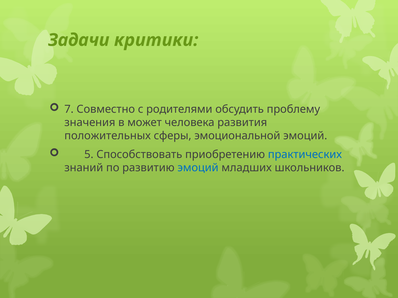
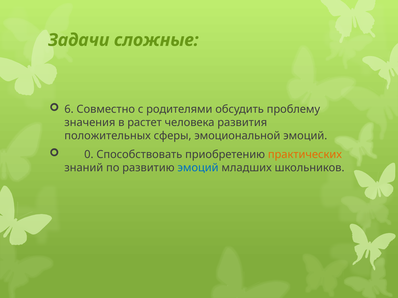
критики: критики -> сложные (156, 40)
7: 7 -> 6 (69, 109)
может: может -> растет (145, 123)
5: 5 -> 0 (89, 155)
практических colour: blue -> orange (305, 155)
